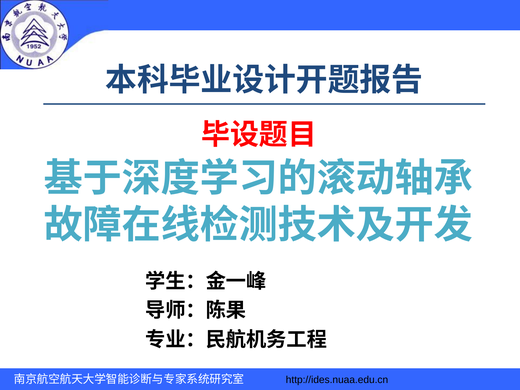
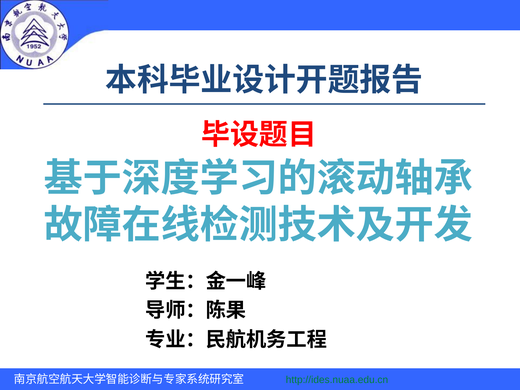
http://ides.nuaa.edu.cn colour: black -> green (337, 380)
